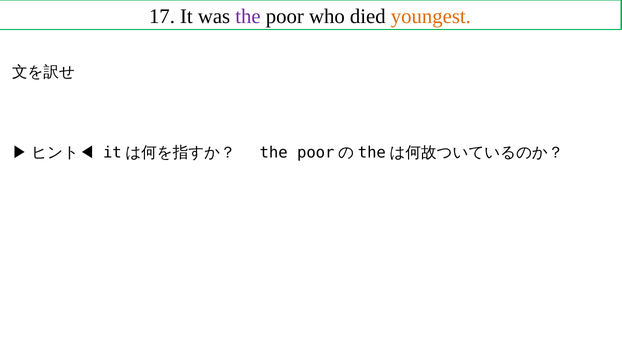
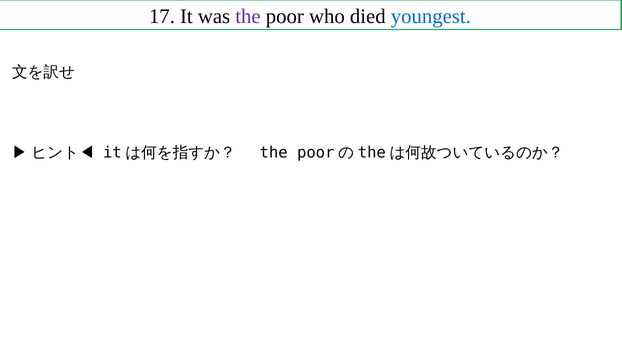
youngest colour: orange -> blue (431, 16)
